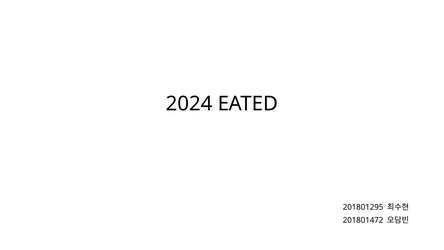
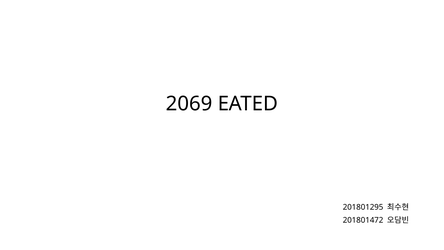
2024: 2024 -> 2069 (189, 104)
